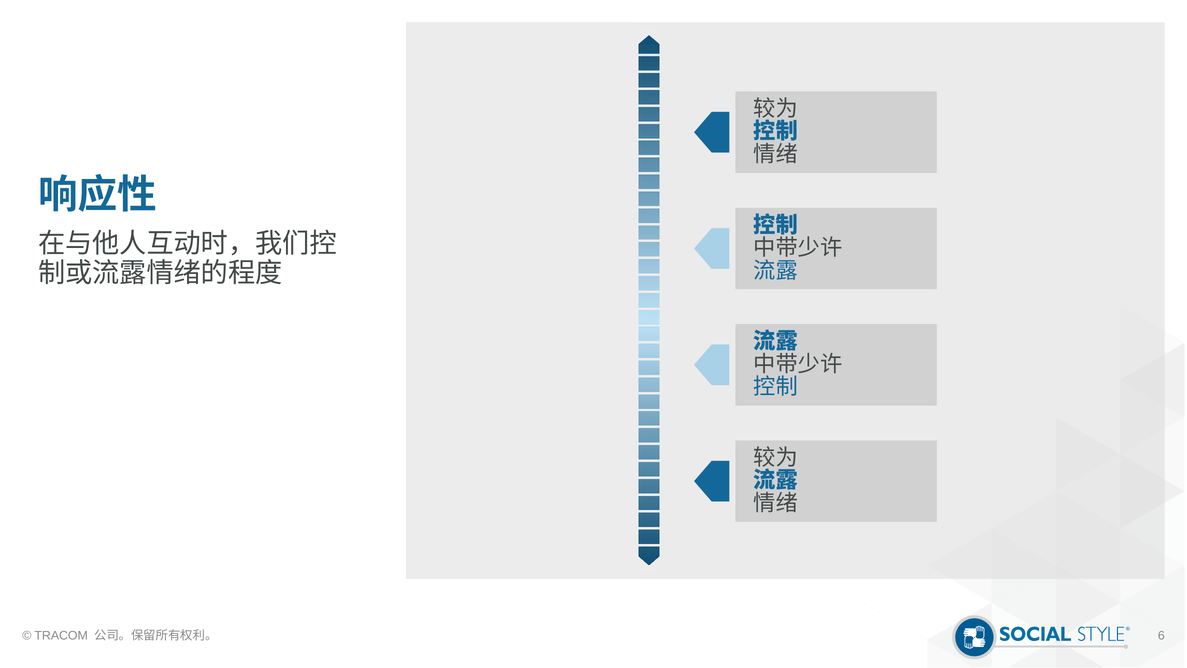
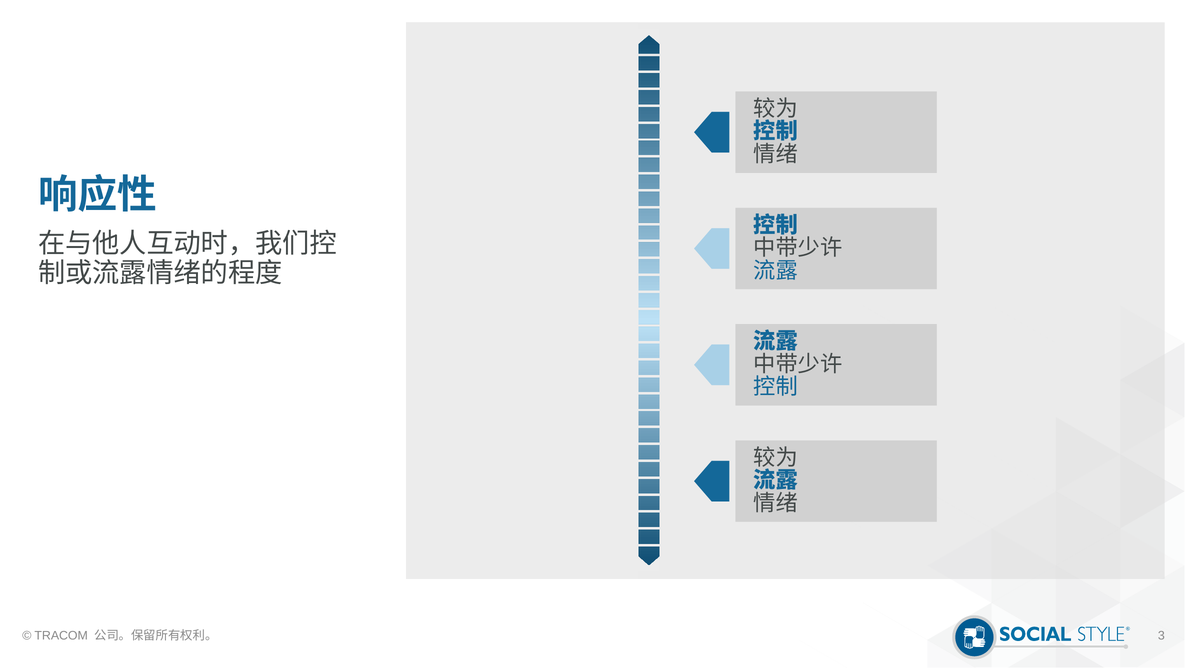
6: 6 -> 3 (1161, 635)
